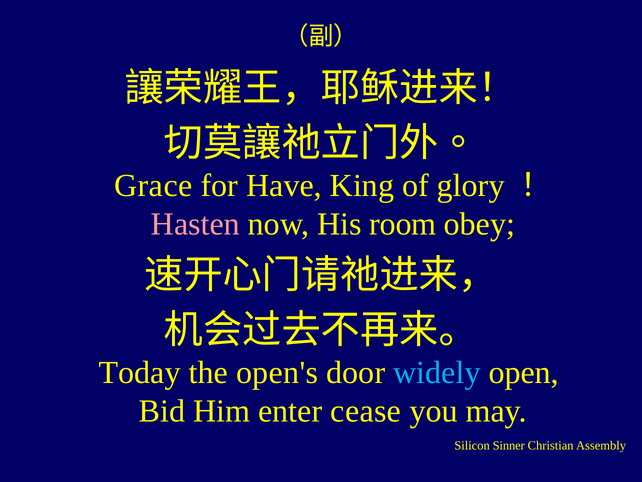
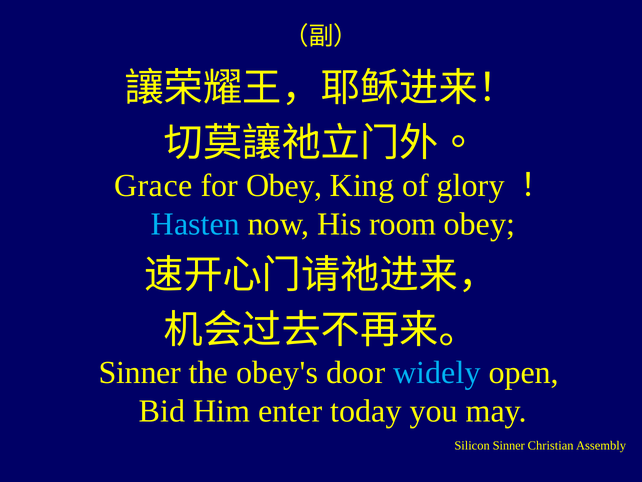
for Have: Have -> Obey (284, 186)
Hasten colour: pink -> light blue (195, 224)
Today: Today -> Sinner (140, 372)
open's: open's -> obey's (277, 372)
cease: cease -> today (366, 411)
